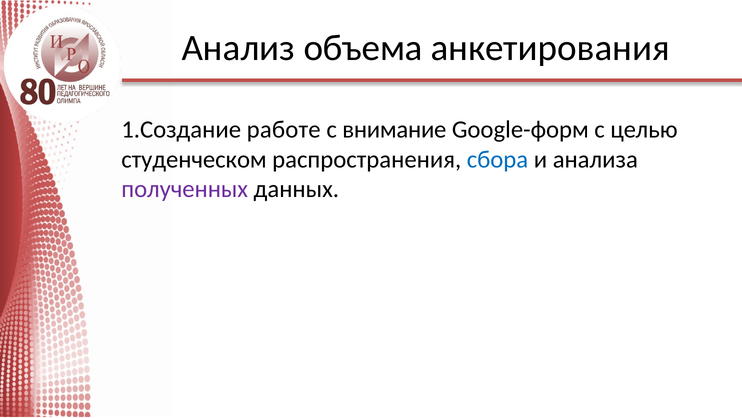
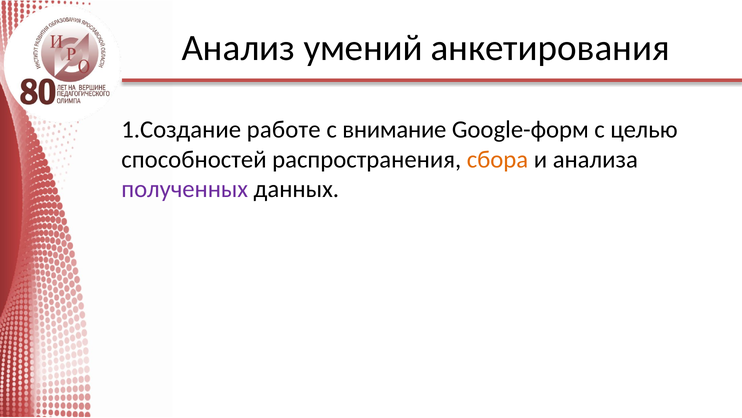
объема: объема -> умений (363, 48)
студенческом: студенческом -> способностей (194, 159)
сбора colour: blue -> orange (497, 159)
